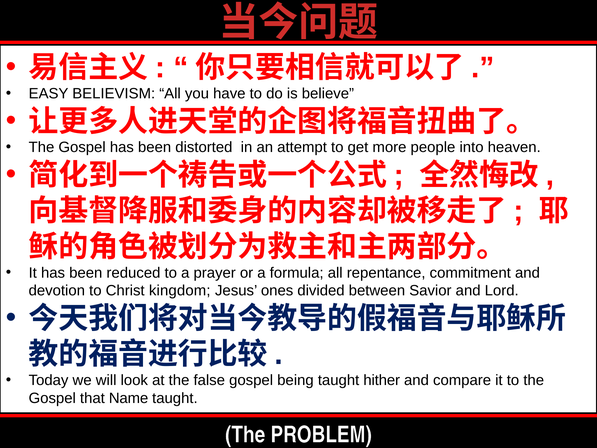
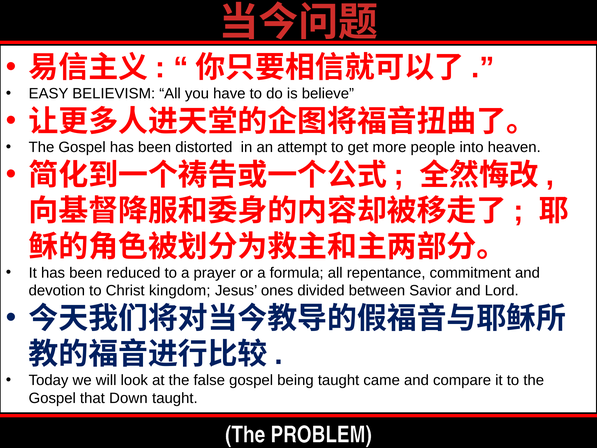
hither: hither -> came (382, 380)
Name: Name -> Down (128, 398)
